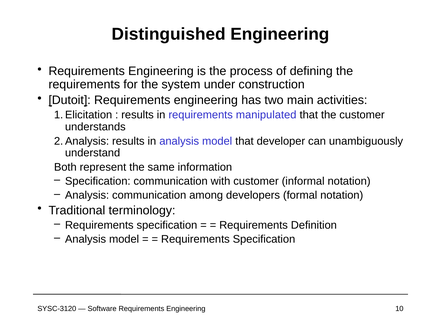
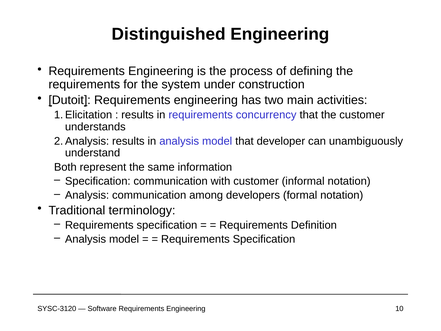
manipulated: manipulated -> concurrency (266, 115)
